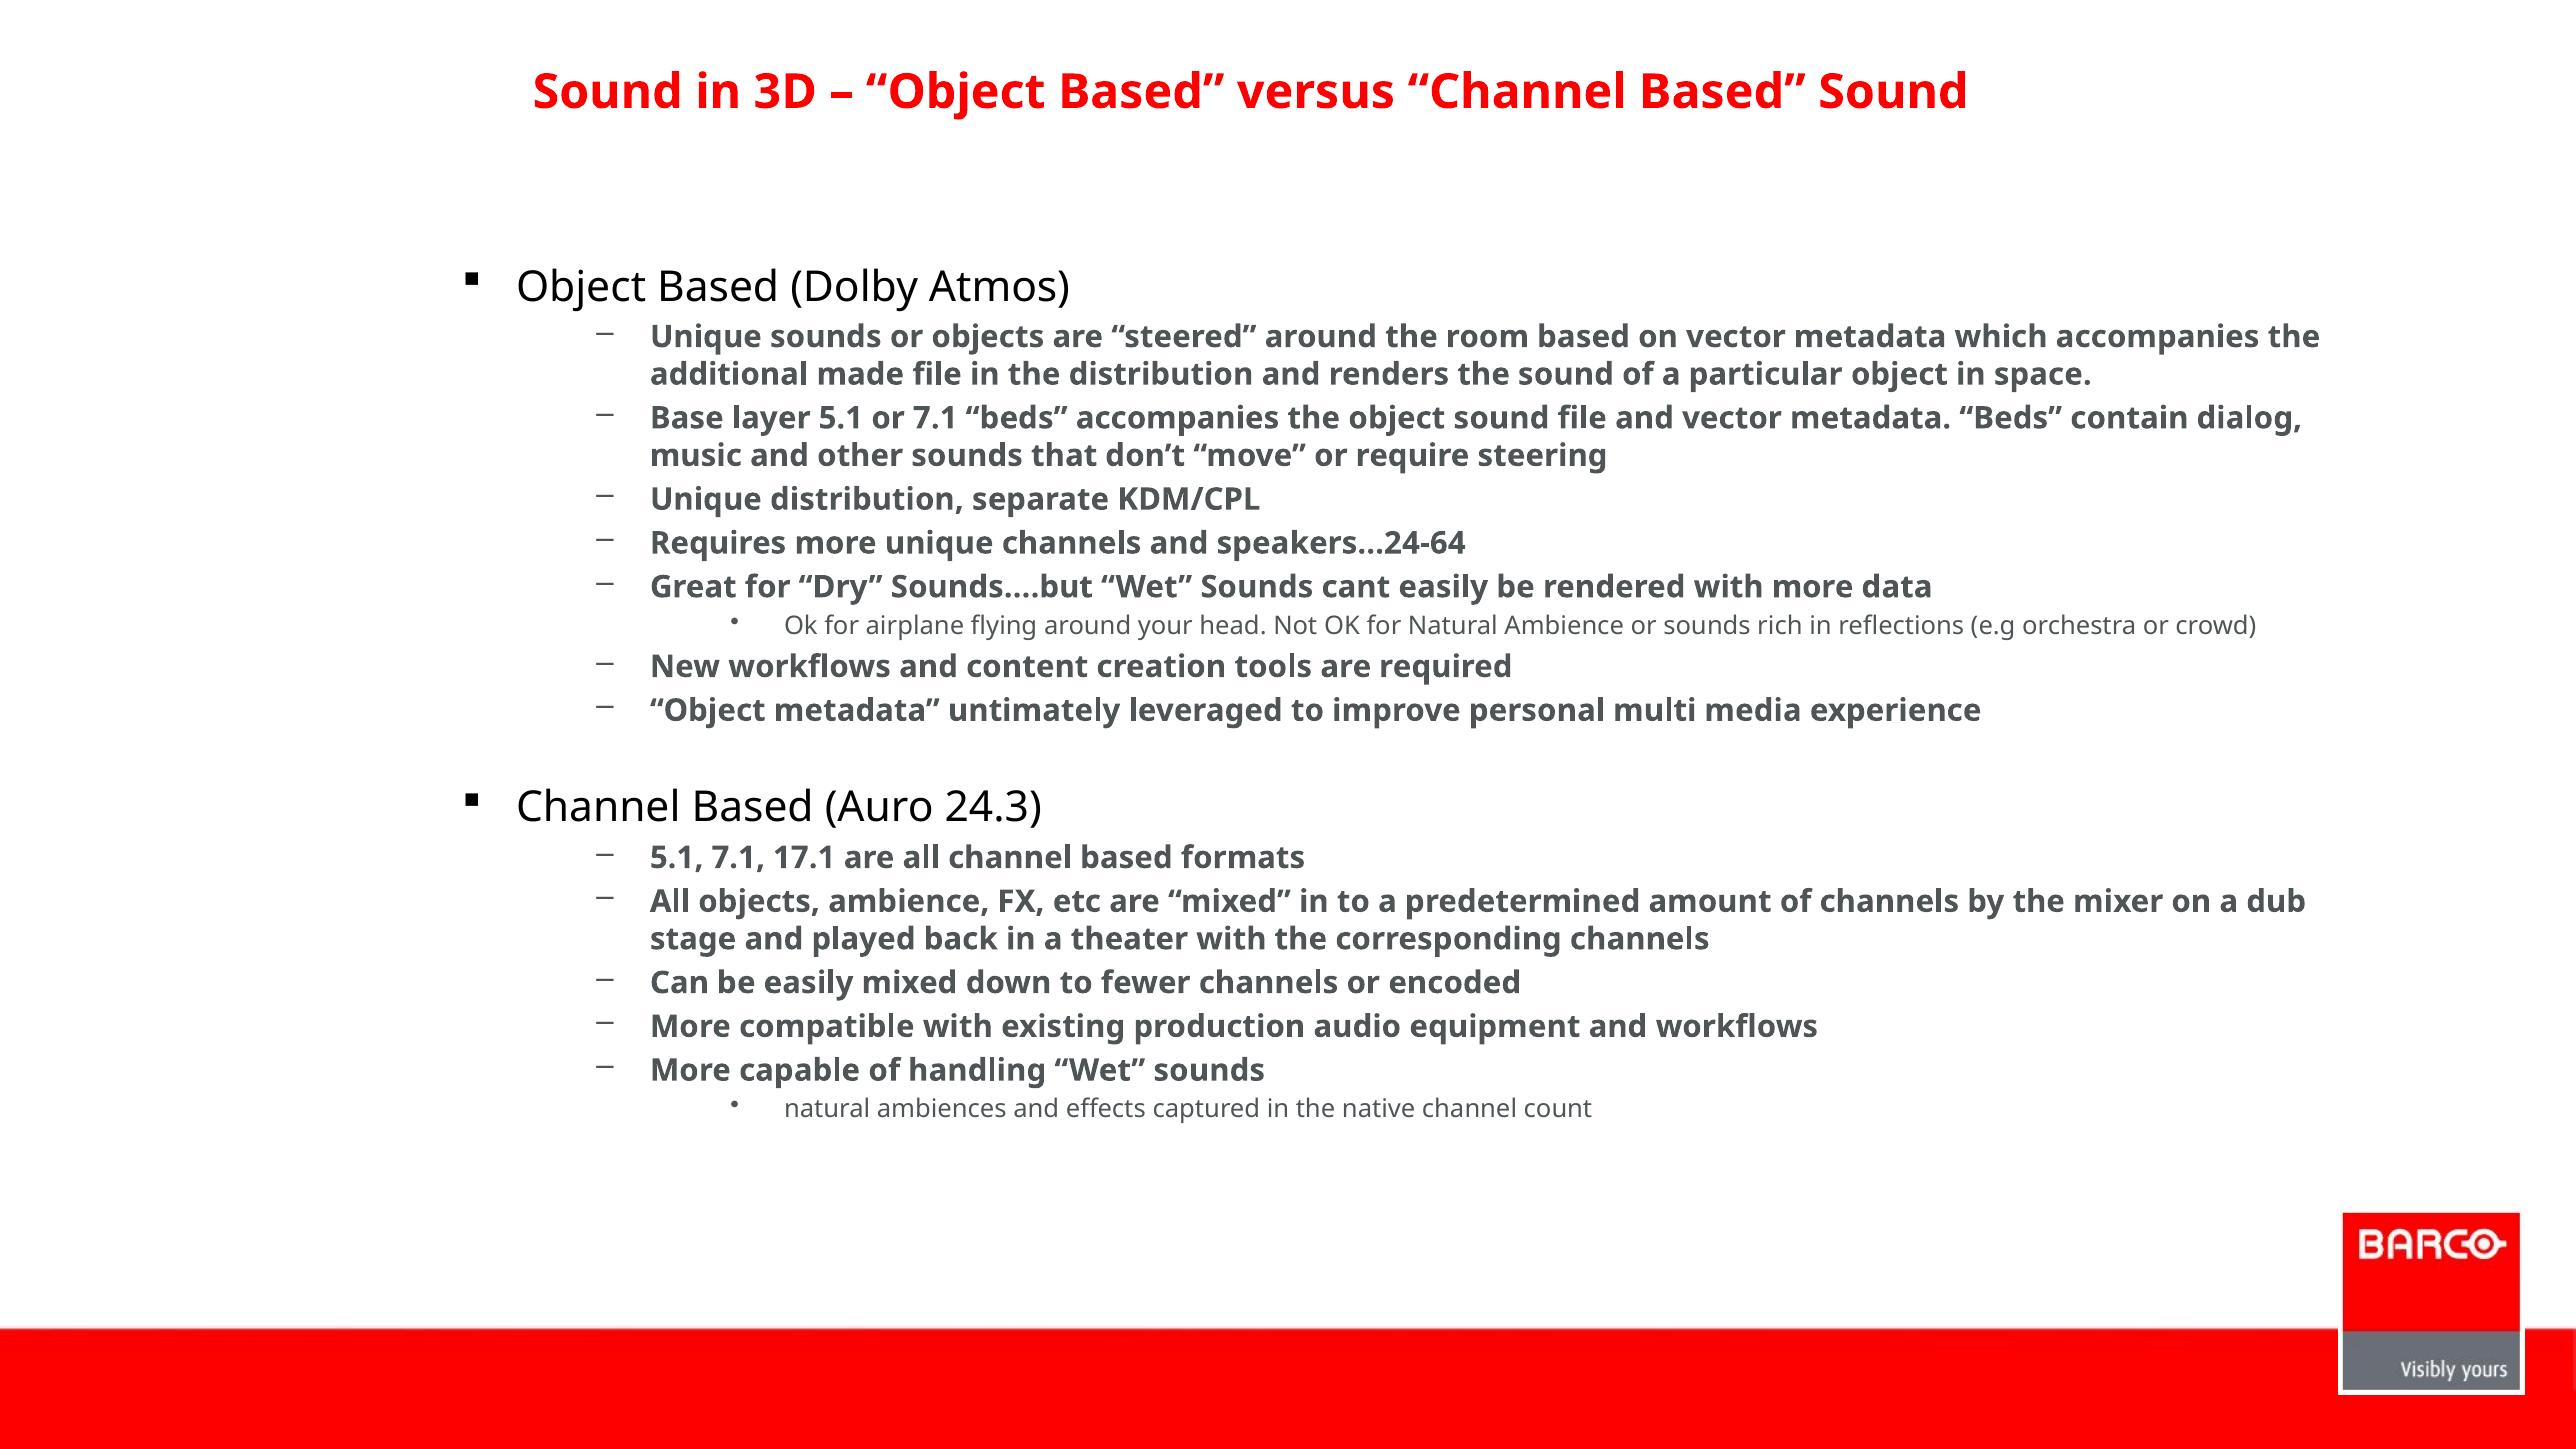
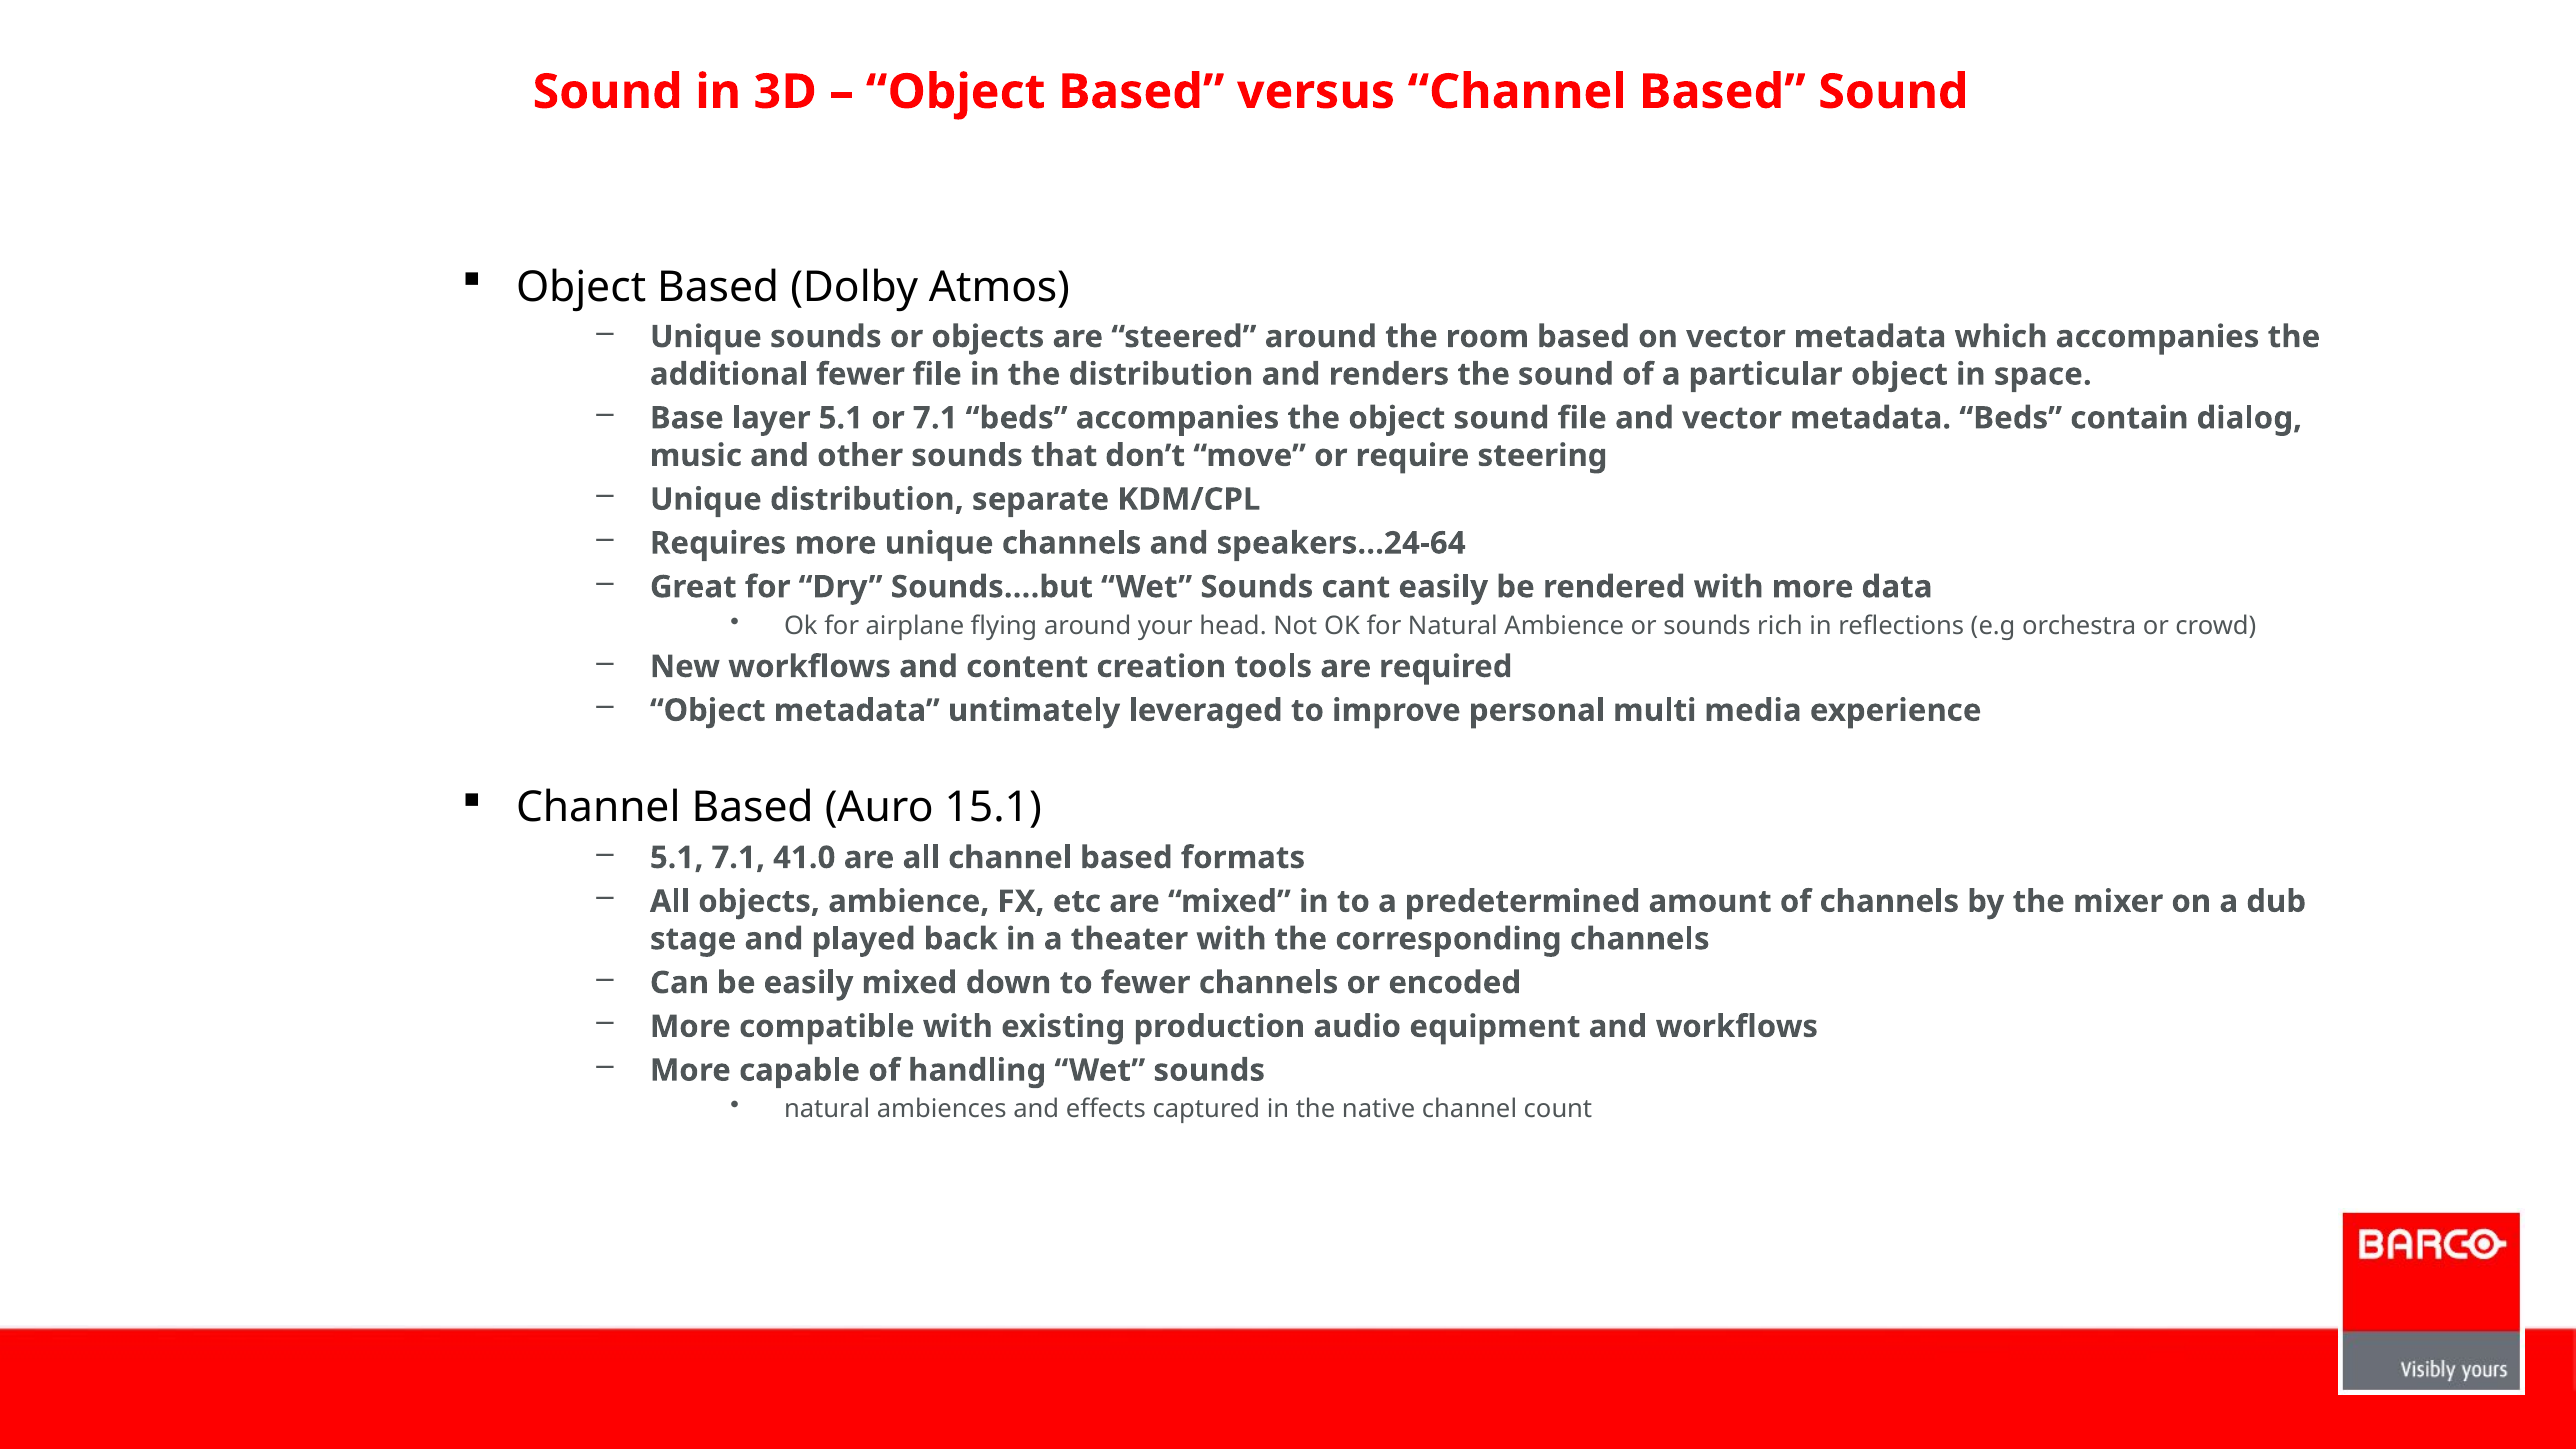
additional made: made -> fewer (861, 374)
24.3: 24.3 -> 15.1 (993, 808)
17.1: 17.1 -> 41.0 (804, 858)
